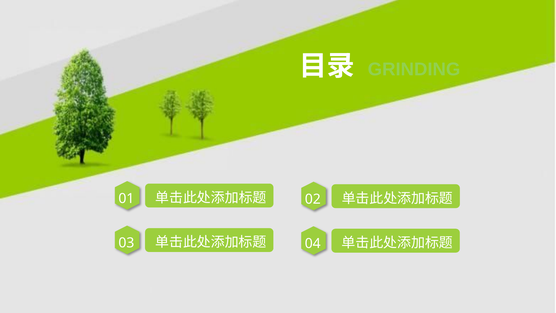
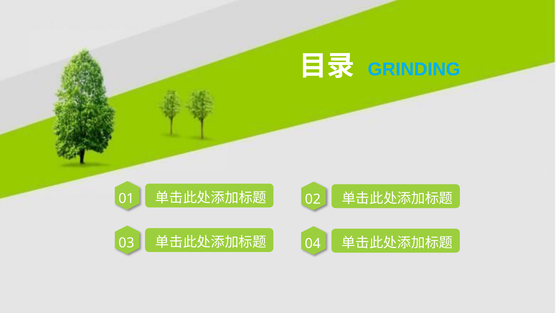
GRINDING colour: light green -> light blue (414, 69)
